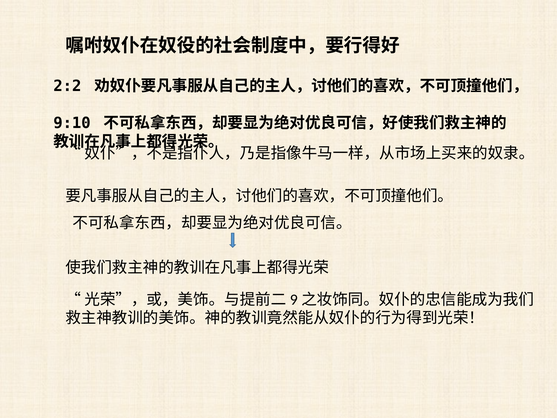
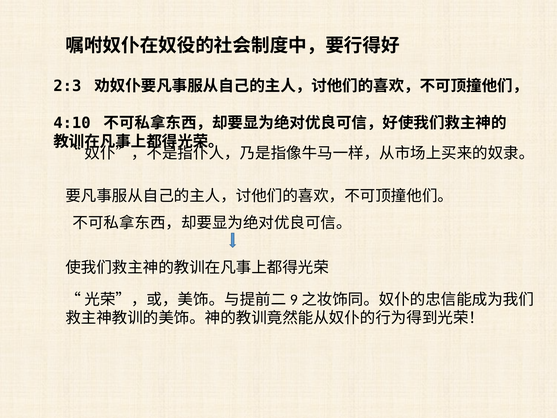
2:2: 2:2 -> 2:3 (67, 86)
9:10: 9:10 -> 4:10 (72, 123)
